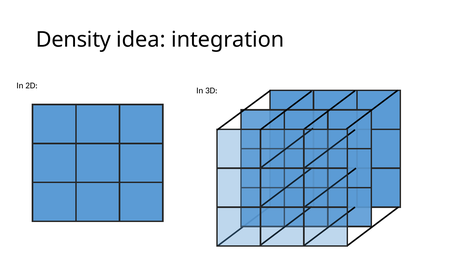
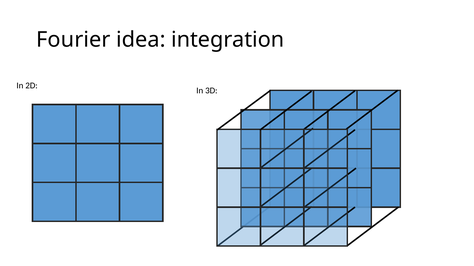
Density: Density -> Fourier (73, 40)
